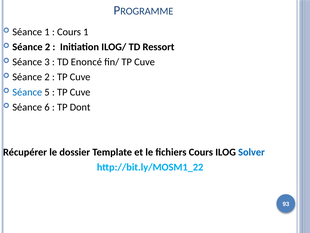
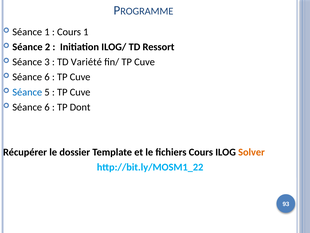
Enoncé: Enoncé -> Variété (86, 62)
2: 2 -> 6 (47, 77)
Solver colour: blue -> orange (251, 152)
